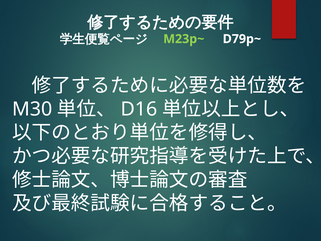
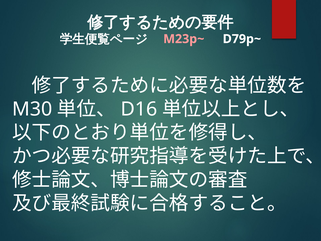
M23p~ colour: light green -> pink (184, 39)
